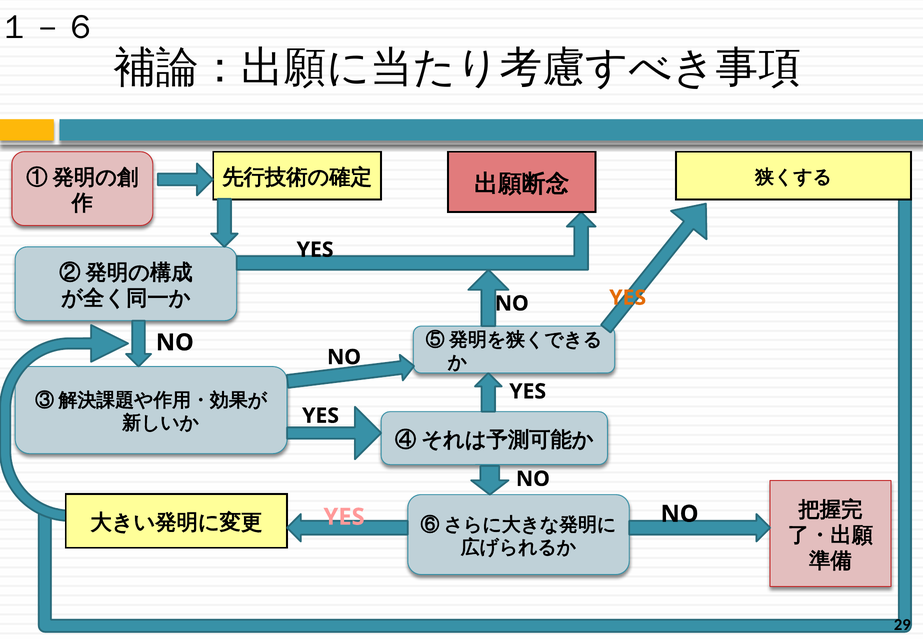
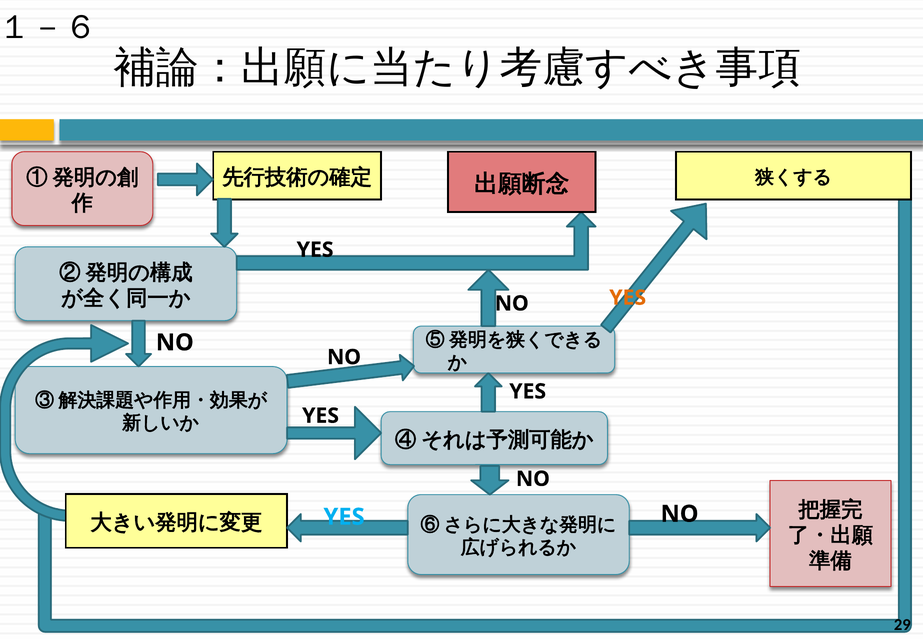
YES colour: pink -> light blue (344, 517)
